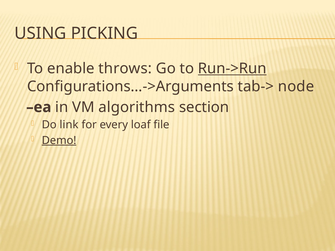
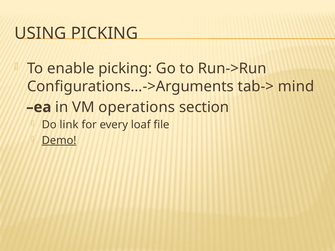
enable throws: throws -> picking (125, 69)
Run->Run underline: present -> none (232, 69)
node: node -> mind (296, 86)
algorithms: algorithms -> operations (137, 107)
